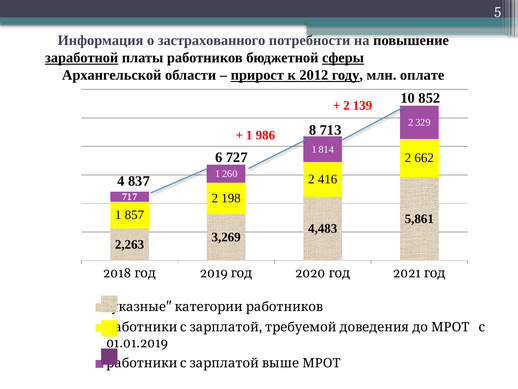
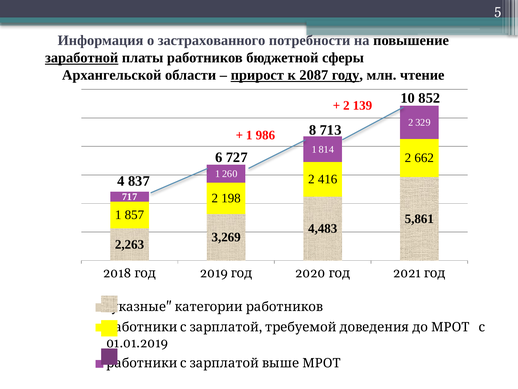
сферы underline: present -> none (343, 58)
2012: 2012 -> 2087 (314, 75)
оплате: оплате -> чтение (422, 75)
